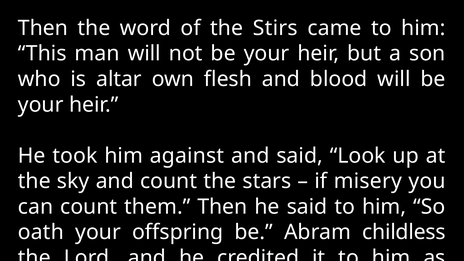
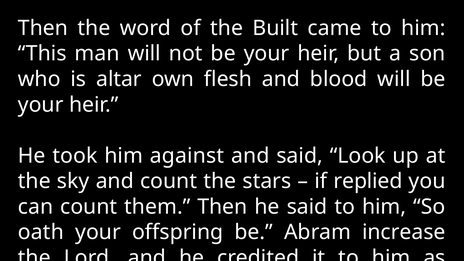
Stirs: Stirs -> Built (275, 28)
misery: misery -> replied (368, 181)
childless: childless -> increase (404, 232)
